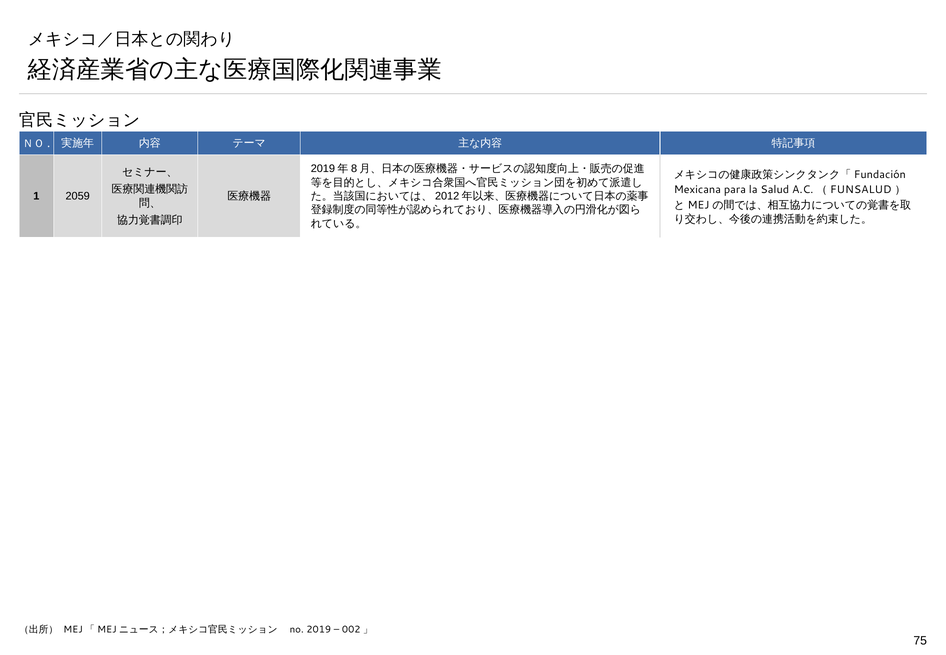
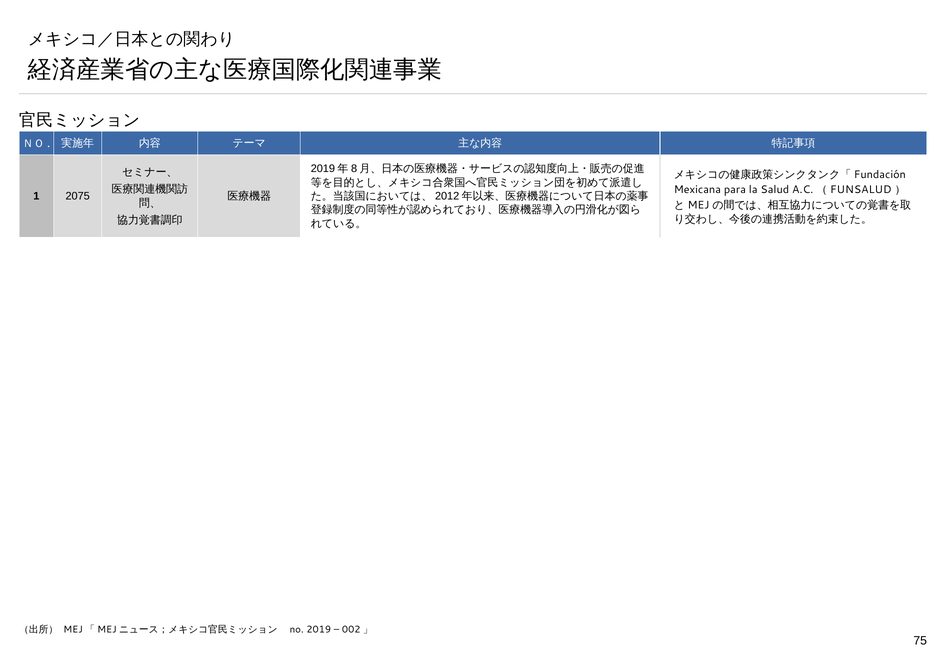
2059: 2059 -> 2075 (78, 196)
